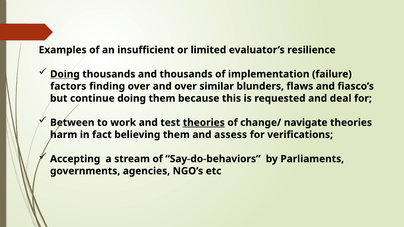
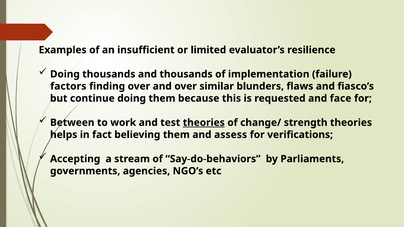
Doing underline: present -> none (65, 74)
deal: deal -> face (341, 98)
navigate: navigate -> strength (306, 123)
harm: harm -> helps (64, 135)
